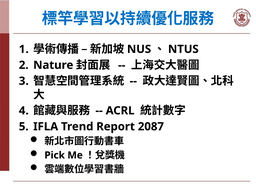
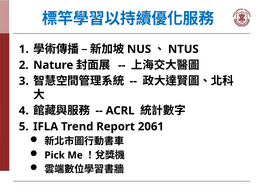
2087: 2087 -> 2061 (151, 127)
